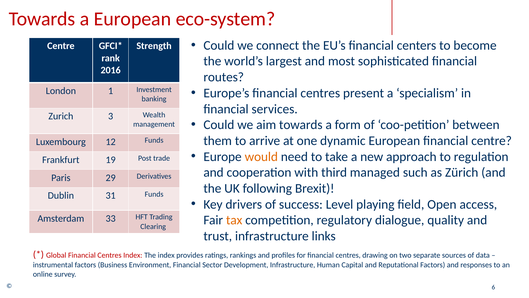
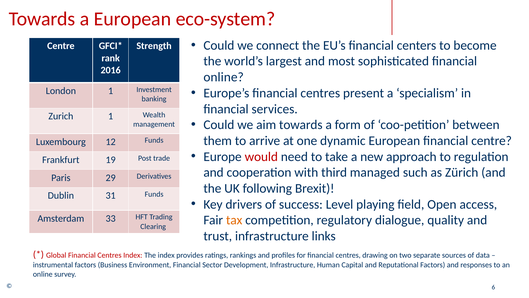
routes: routes -> online (224, 77)
Zurich 3: 3 -> 1 (111, 116)
would colour: orange -> red (261, 156)
